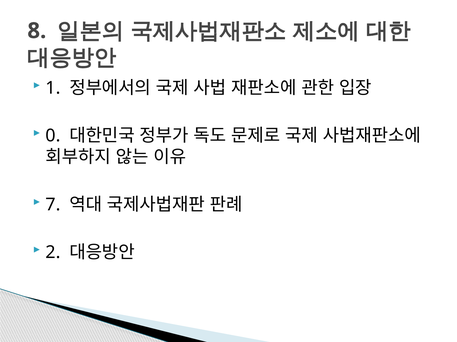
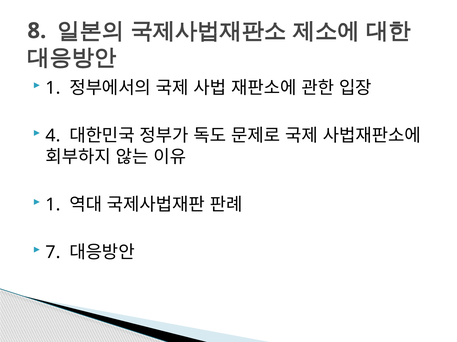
0: 0 -> 4 (53, 136)
7: 7 -> 1 (53, 205)
2: 2 -> 7 (53, 253)
